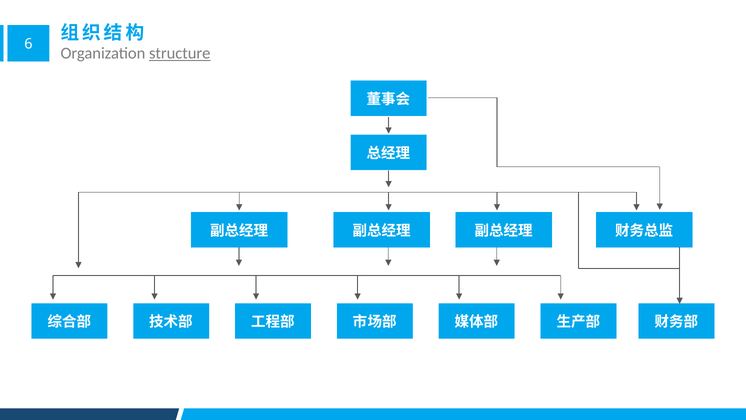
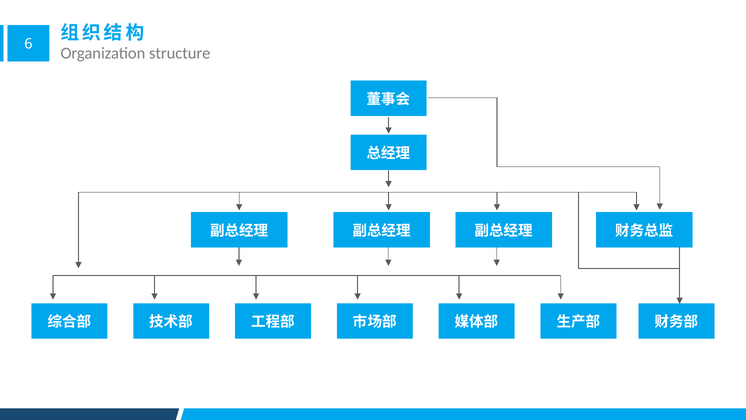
structure underline: present -> none (180, 53)
